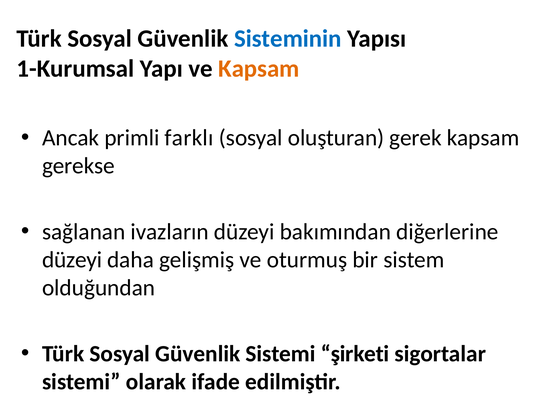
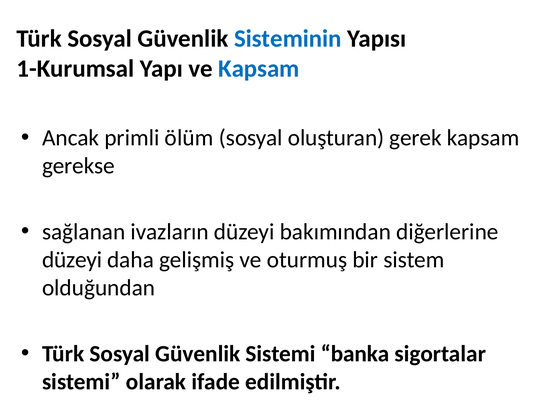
Kapsam colour: orange -> blue (259, 68)
farklı: farklı -> ölüm (189, 138)
şirketi: şirketi -> banka (355, 354)
